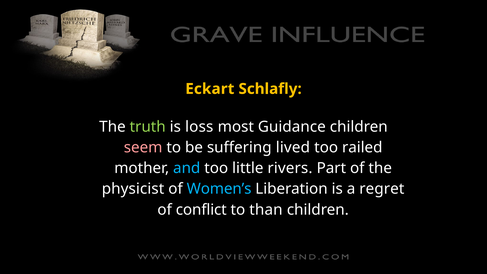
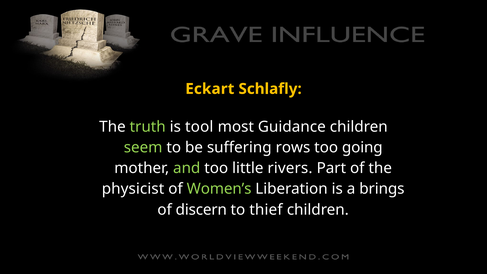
loss: loss -> tool (199, 127)
seem colour: pink -> light green (143, 147)
lived: lived -> rows (293, 147)
railed: railed -> going (362, 147)
and colour: light blue -> light green (187, 168)
Women’s colour: light blue -> light green (219, 189)
regret: regret -> brings (382, 189)
conflict: conflict -> discern (201, 210)
than: than -> thief (266, 210)
